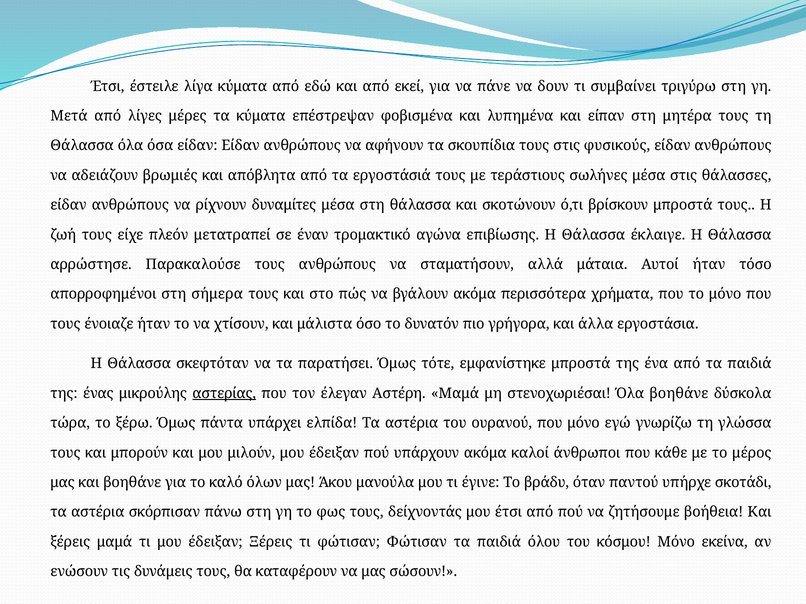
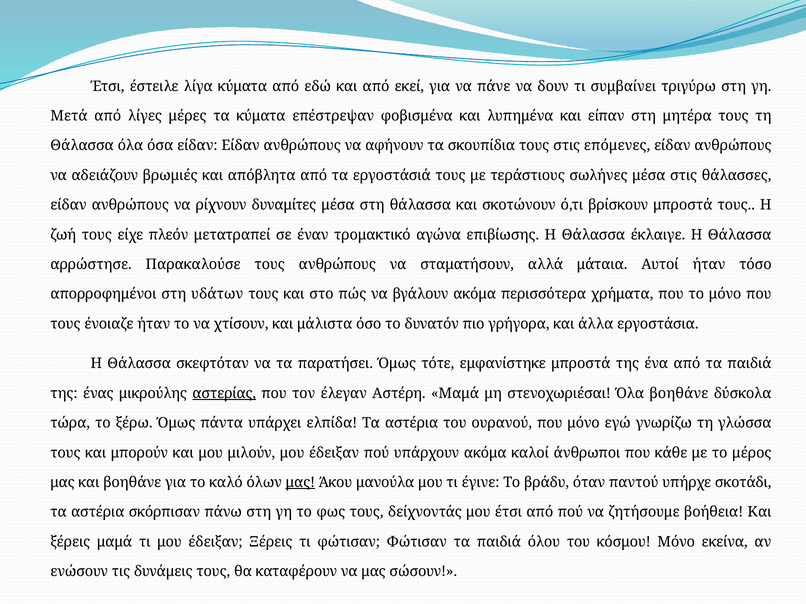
φυσικούς: φυσικούς -> επόμενες (617, 146)
σήμερα: σήμερα -> υδάτων (217, 294)
μας underline: none -> present (300, 483)
